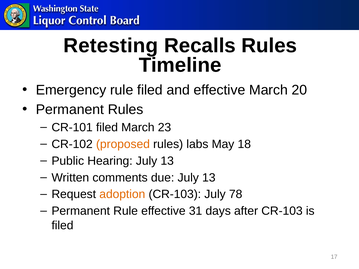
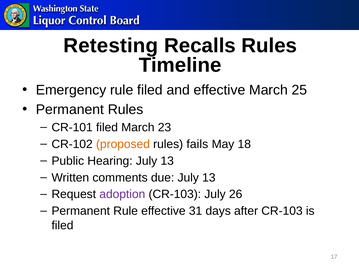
20: 20 -> 25 (299, 90)
labs: labs -> fails (197, 144)
adoption colour: orange -> purple (122, 194)
78: 78 -> 26 (236, 194)
